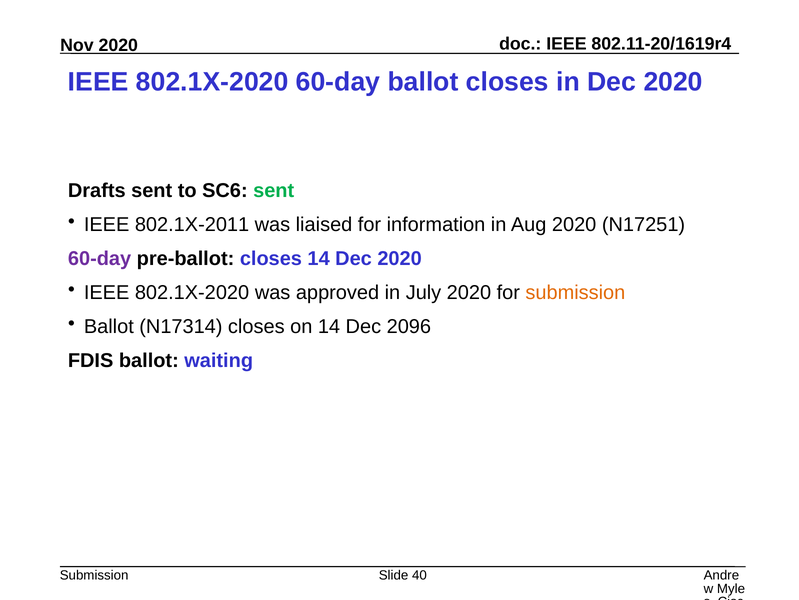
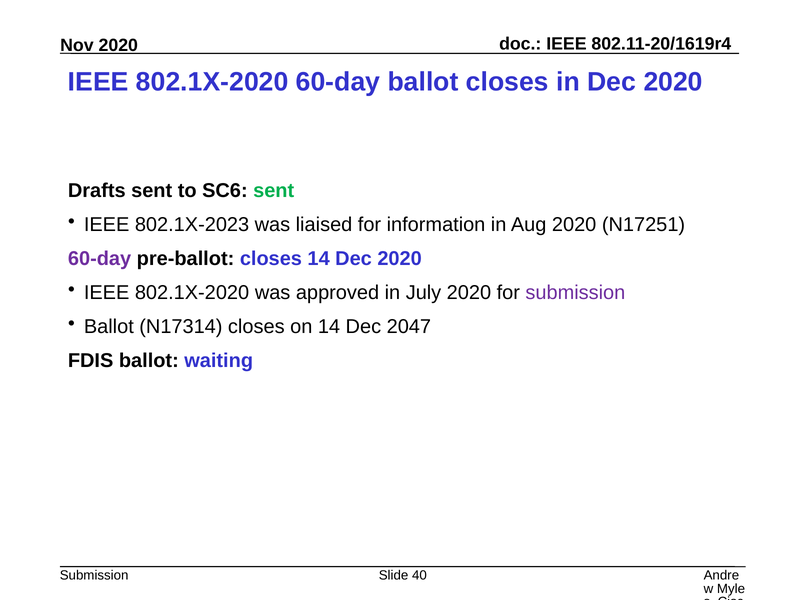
802.1X-2011: 802.1X-2011 -> 802.1X-2023 (192, 224)
submission colour: orange -> purple (575, 292)
2096: 2096 -> 2047 (409, 326)
